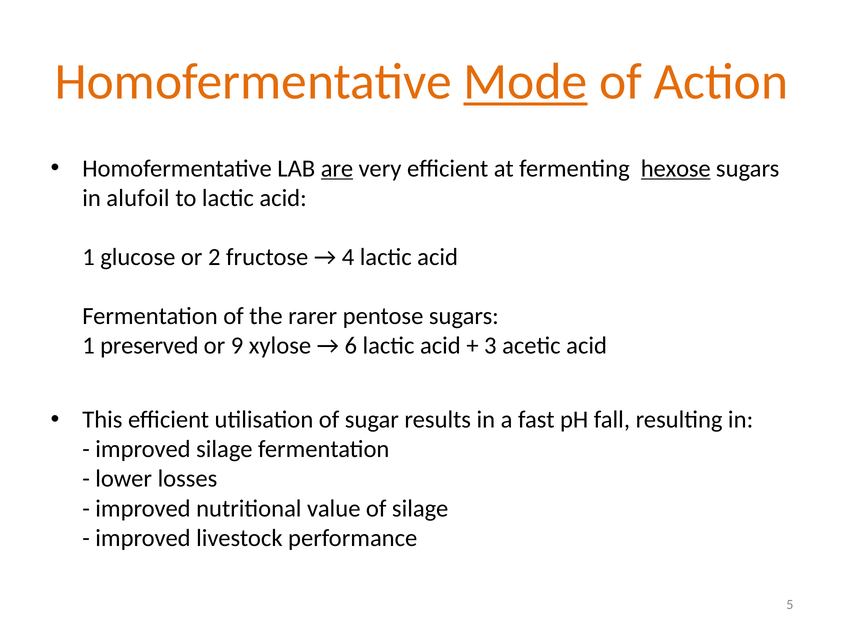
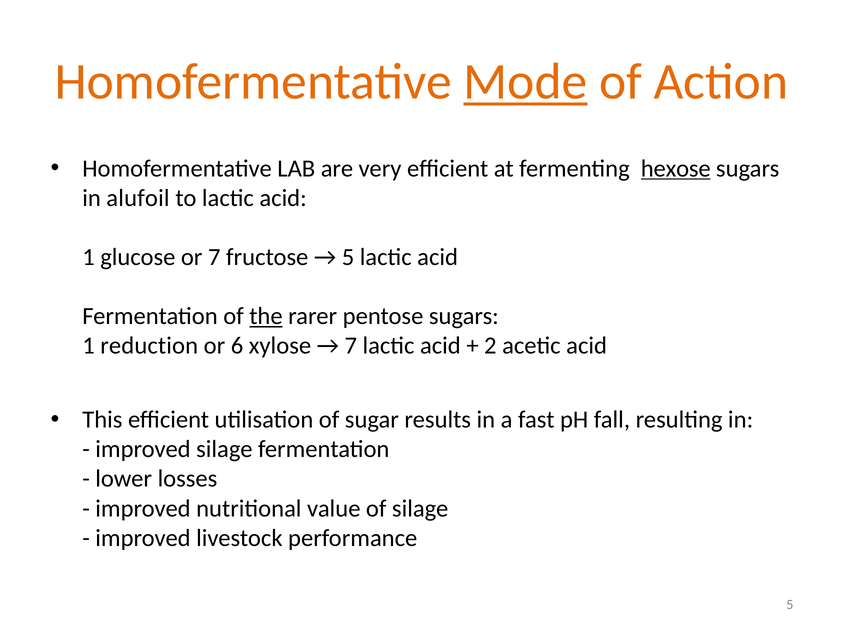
are underline: present -> none (337, 168)
or 2: 2 -> 7 (214, 257)
4: 4 -> 5 (348, 257)
the underline: none -> present (266, 316)
preserved: preserved -> reduction (149, 346)
9: 9 -> 6 (237, 346)
6: 6 -> 7 (351, 346)
3: 3 -> 2 (490, 346)
